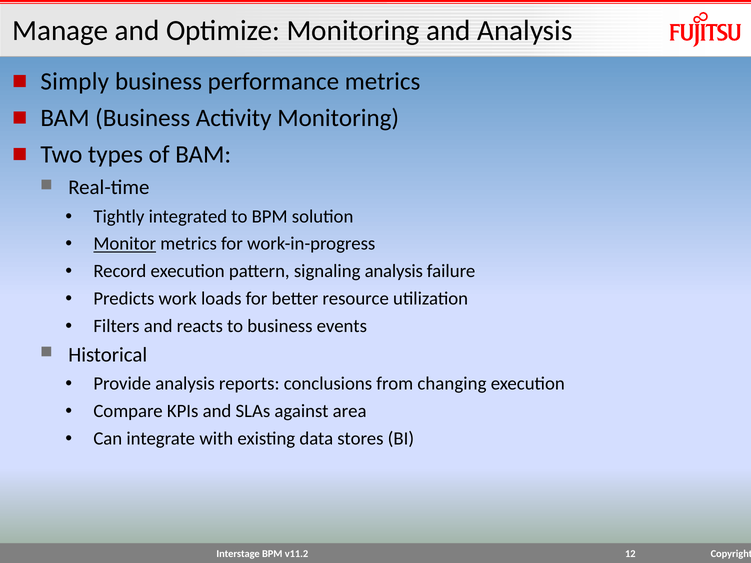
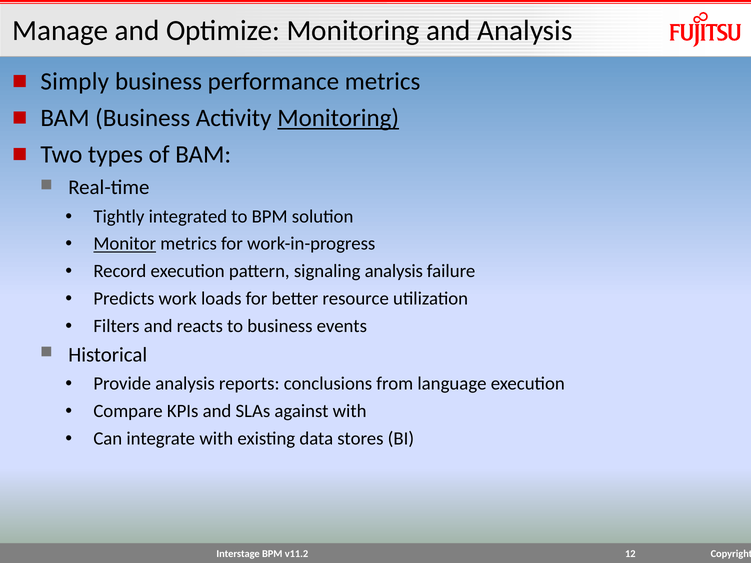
Monitoring underline: none -> present (338, 118)
changing: changing -> language (452, 384)
against area: area -> with (350, 411)
